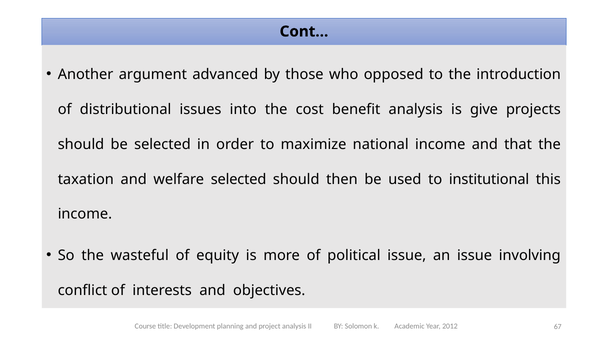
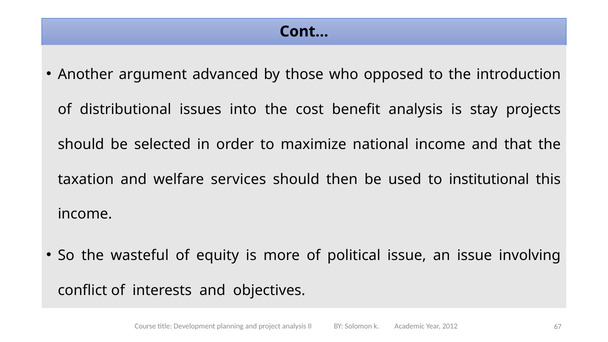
give: give -> stay (484, 109)
welfare selected: selected -> services (238, 179)
